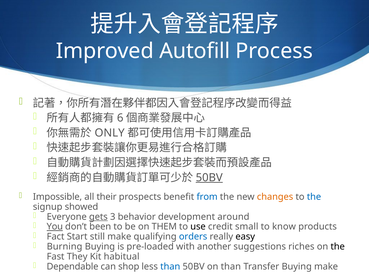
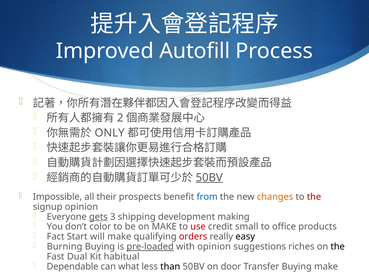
6: 6 -> 2 (120, 118)
the colour: blue -> red (314, 197)
signup showed: showed -> opinion (81, 207)
behavior: behavior -> shipping (137, 217)
around: around -> making (233, 217)
You underline: present -> none (55, 226)
been: been -> color (100, 226)
on THEM: THEM -> MAKE (164, 226)
use colour: black -> red (198, 226)
know: know -> office (284, 226)
still: still -> will (97, 236)
orders colour: blue -> red (193, 236)
pre-loaded underline: none -> present (150, 246)
with another: another -> opinion (214, 246)
They: They -> Dual (77, 256)
shop: shop -> what (129, 266)
than colour: blue -> black (170, 266)
on than: than -> door (231, 266)
